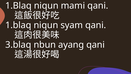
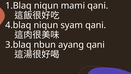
1.blaq: 1.blaq -> 4.blaq (18, 25)
